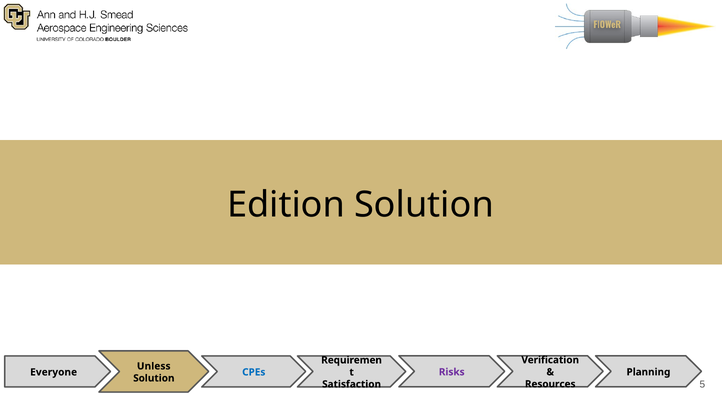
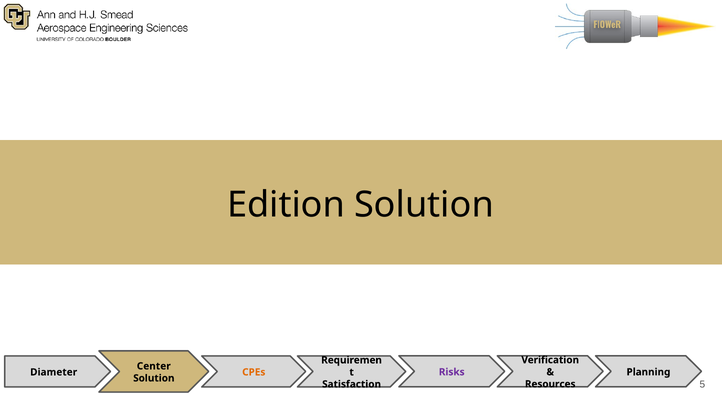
Unless: Unless -> Center (154, 366)
Everyone: Everyone -> Diameter (54, 372)
CPEs colour: blue -> orange (254, 372)
